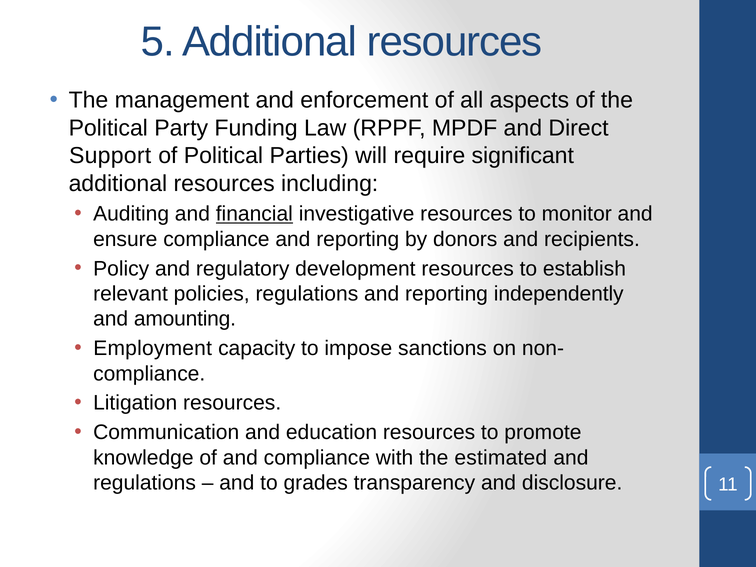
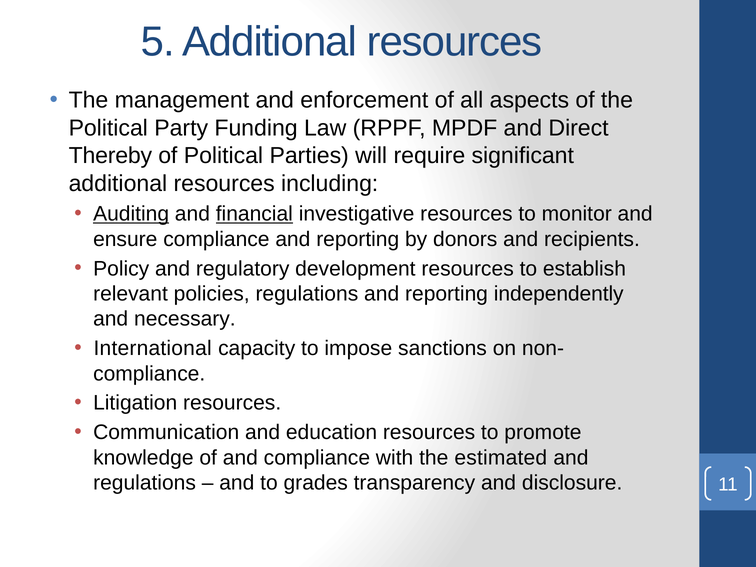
Support: Support -> Thereby (110, 156)
Auditing underline: none -> present (131, 214)
amounting: amounting -> necessary (185, 319)
Employment: Employment -> International (153, 348)
